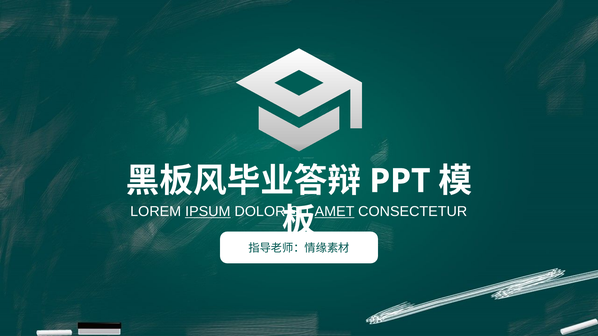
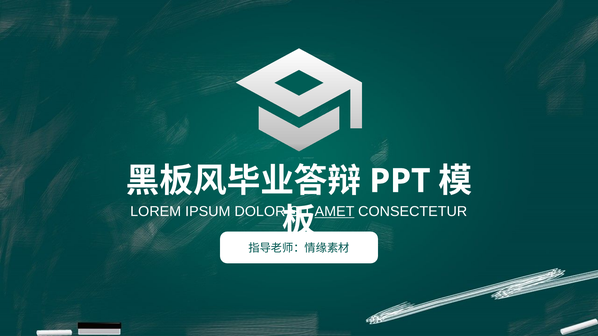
IPSUM underline: present -> none (208, 212)
